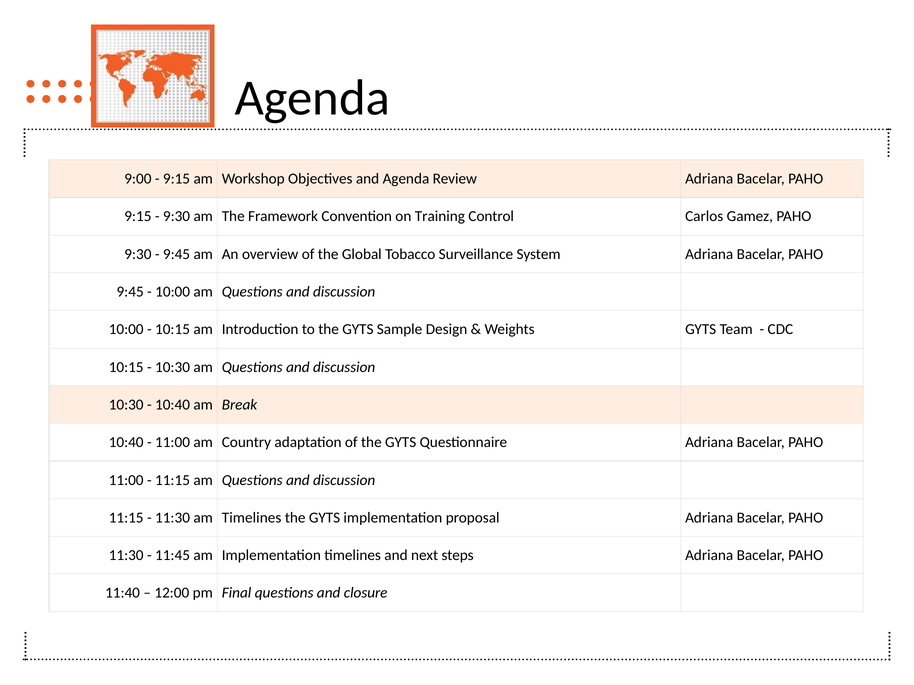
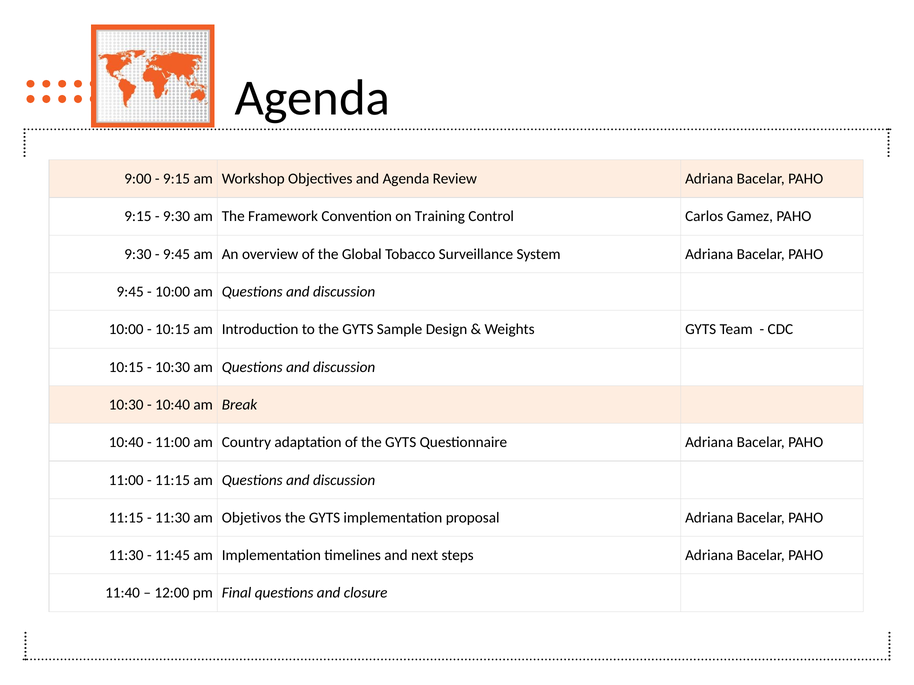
am Timelines: Timelines -> Objetivos (252, 518)
